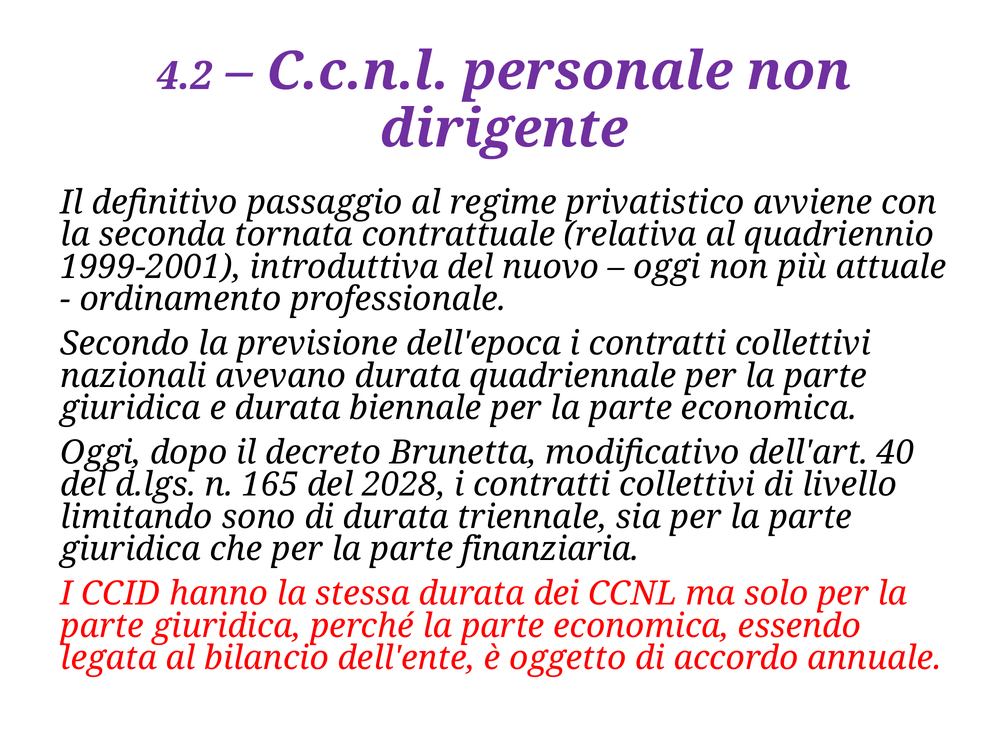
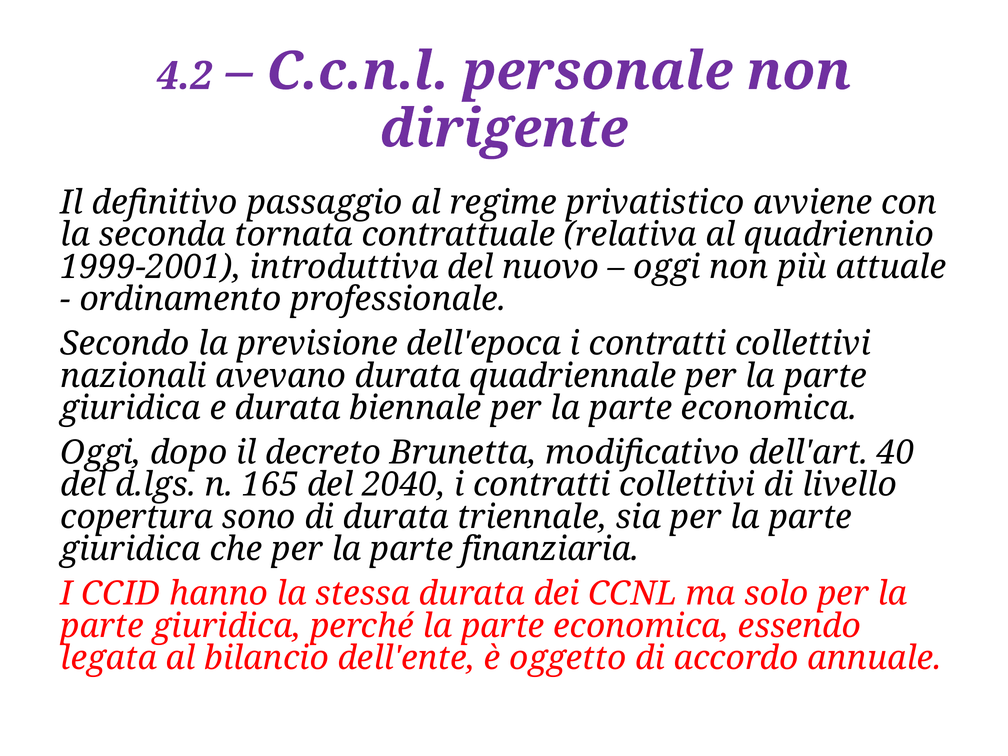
2028: 2028 -> 2040 (404, 485)
limitando: limitando -> copertura (137, 517)
